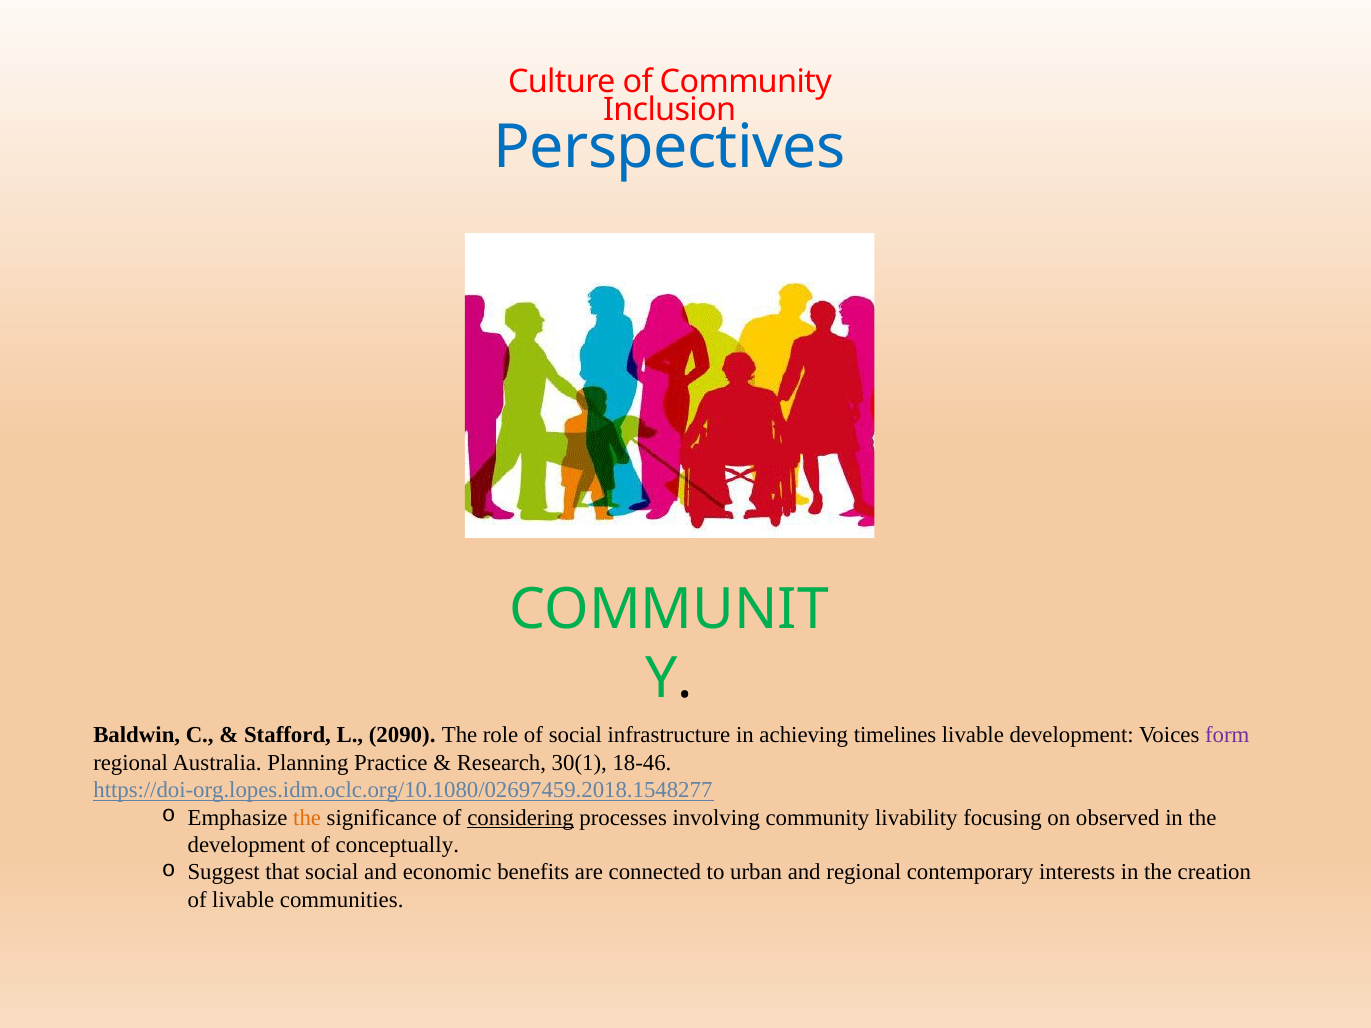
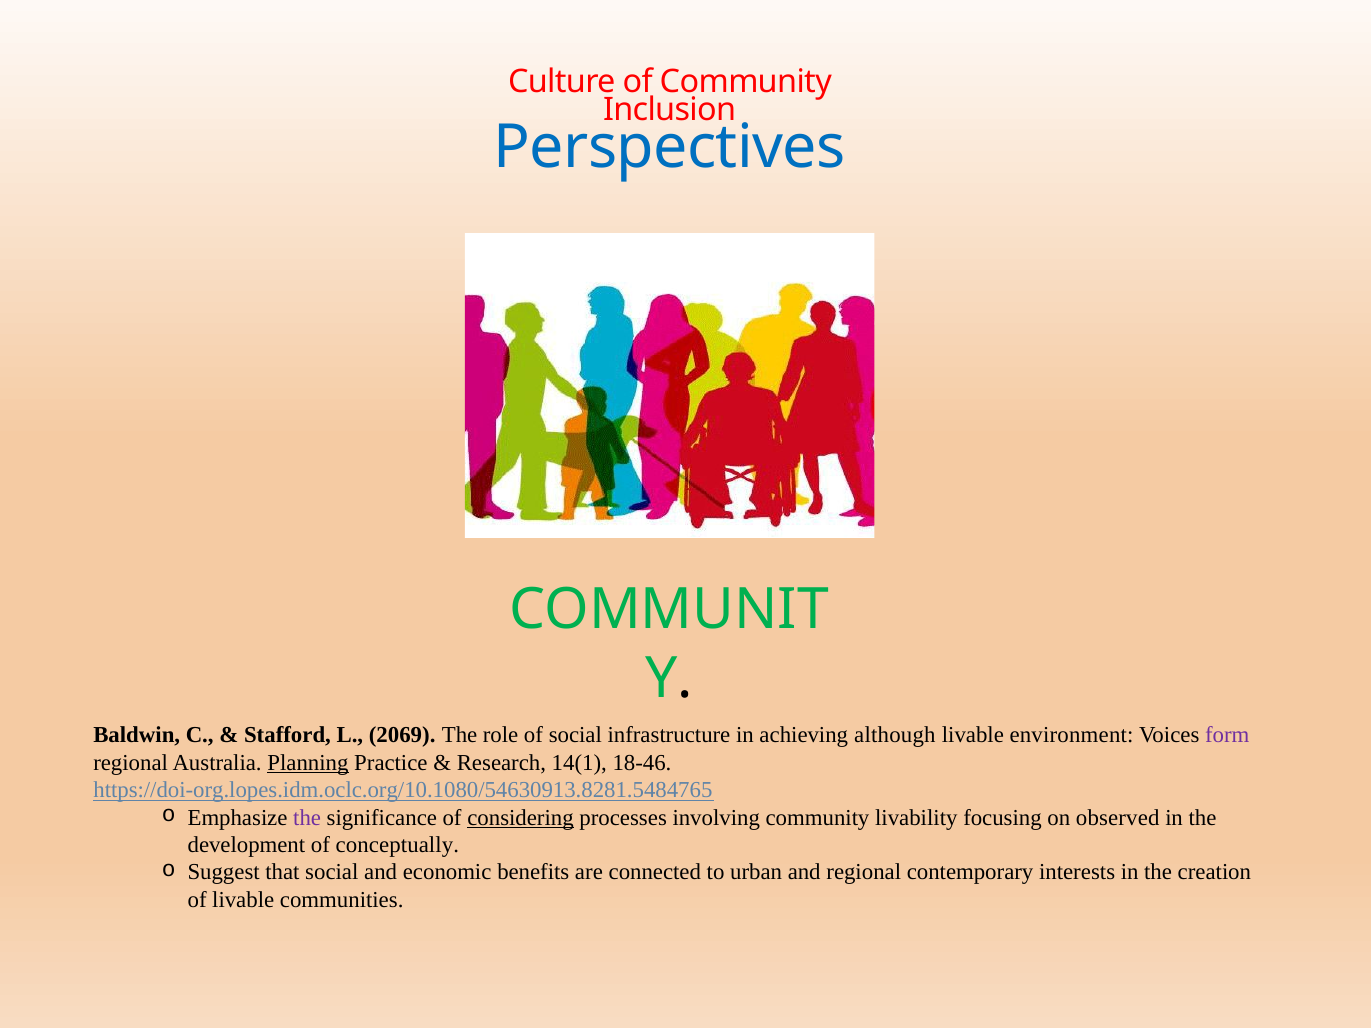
2090: 2090 -> 2069 (402, 735)
timelines: timelines -> although (895, 735)
livable development: development -> environment (1072, 735)
Planning underline: none -> present (308, 763)
30(1: 30(1 -> 14(1 (579, 763)
https://doi-org.lopes.idm.oclc.org/10.1080/02697459.2018.1548277: https://doi-org.lopes.idm.oclc.org/10.1080/02697459.2018.1548277 -> https://doi-org.lopes.idm.oclc.org/10.1080/54630913.8281.5484765 (403, 790)
the colour: orange -> purple (307, 818)
